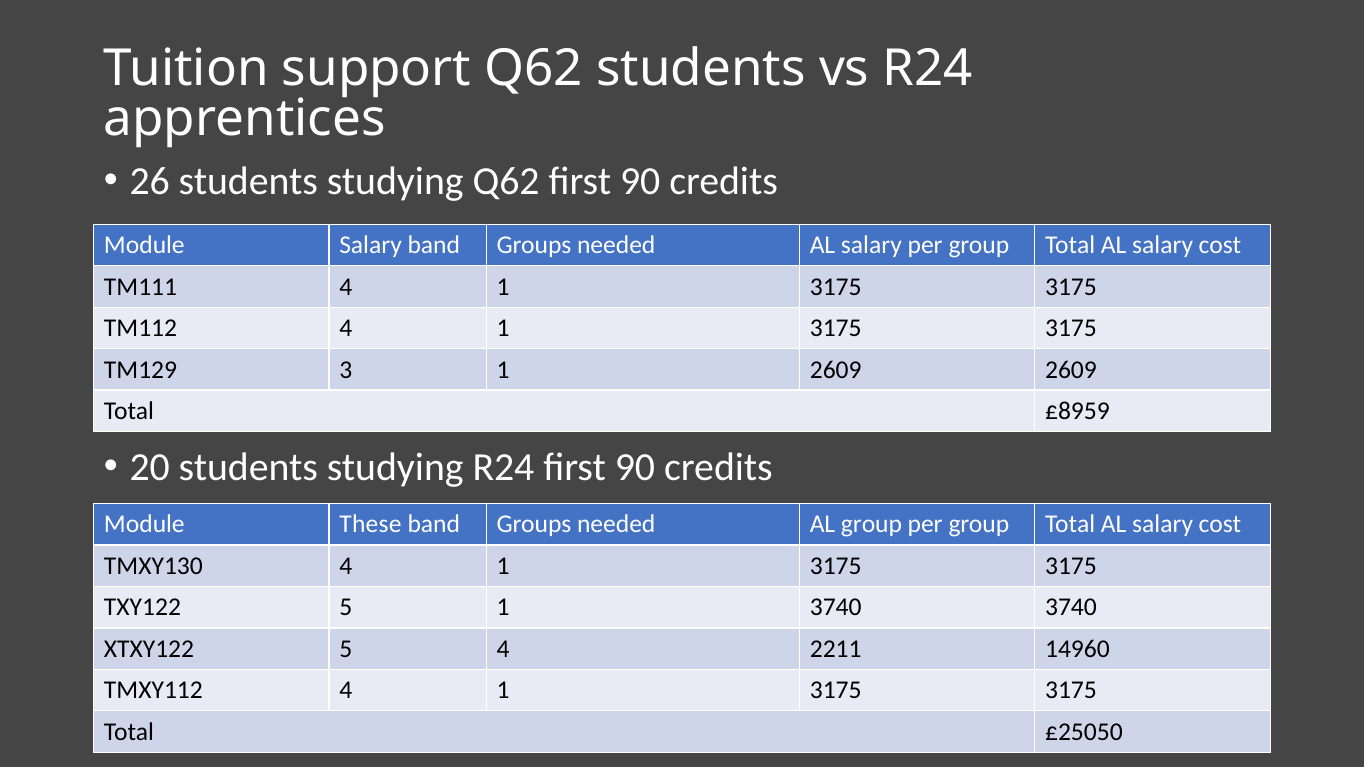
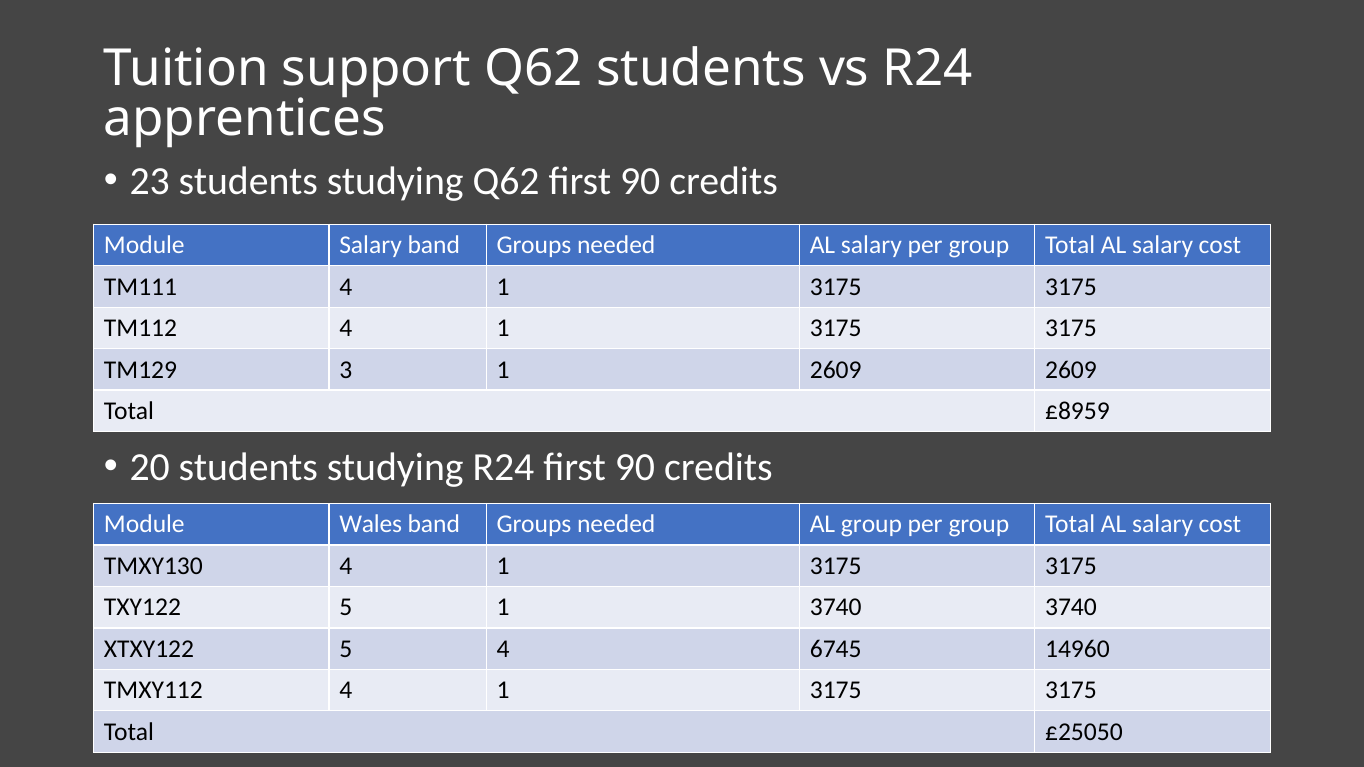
26: 26 -> 23 (150, 181)
These: These -> Wales (371, 525)
2211: 2211 -> 6745 (836, 649)
